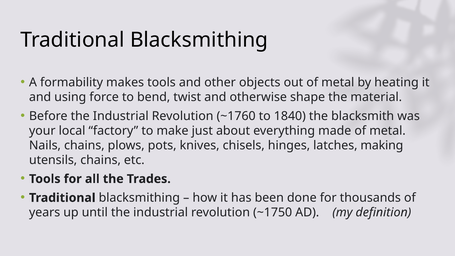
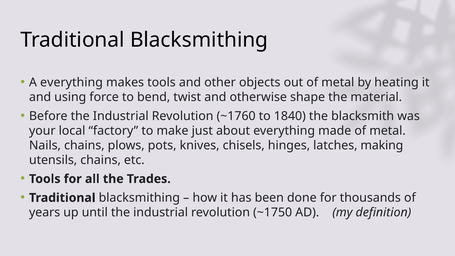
A formability: formability -> everything (72, 83)
